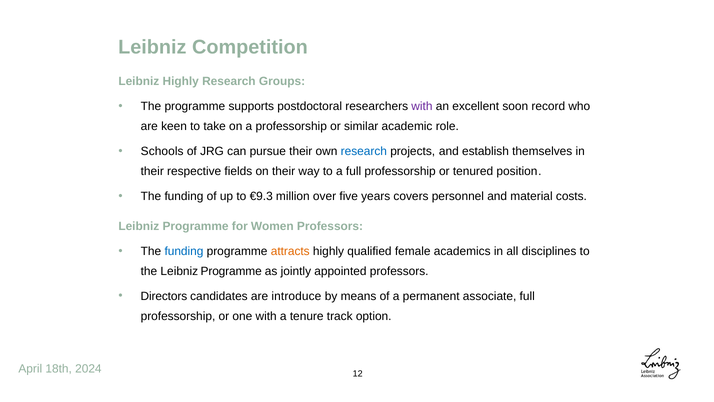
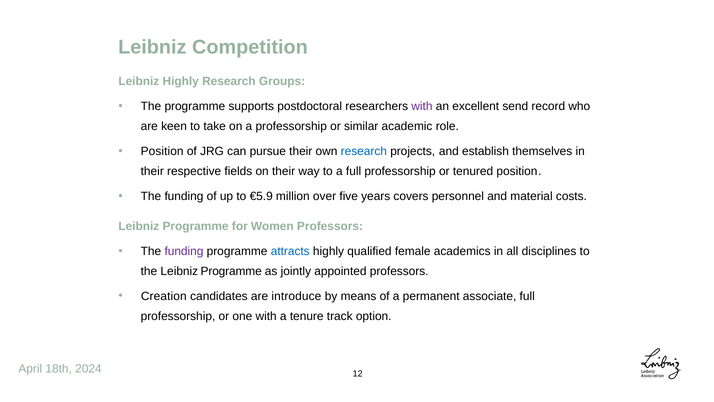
soon: soon -> send (515, 106)
Schools: Schools -> Position (162, 151)
€9.3: €9.3 -> €5.9 (261, 196)
funding colour: blue -> purple (184, 251)
attracts colour: orange -> blue (290, 251)
Directors: Directors -> Creation (164, 296)
